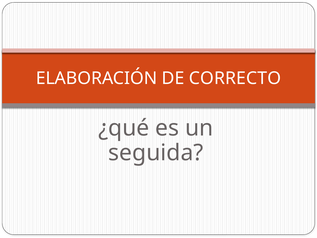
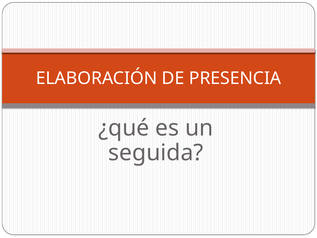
CORRECTO: CORRECTO -> PRESENCIA (235, 78)
